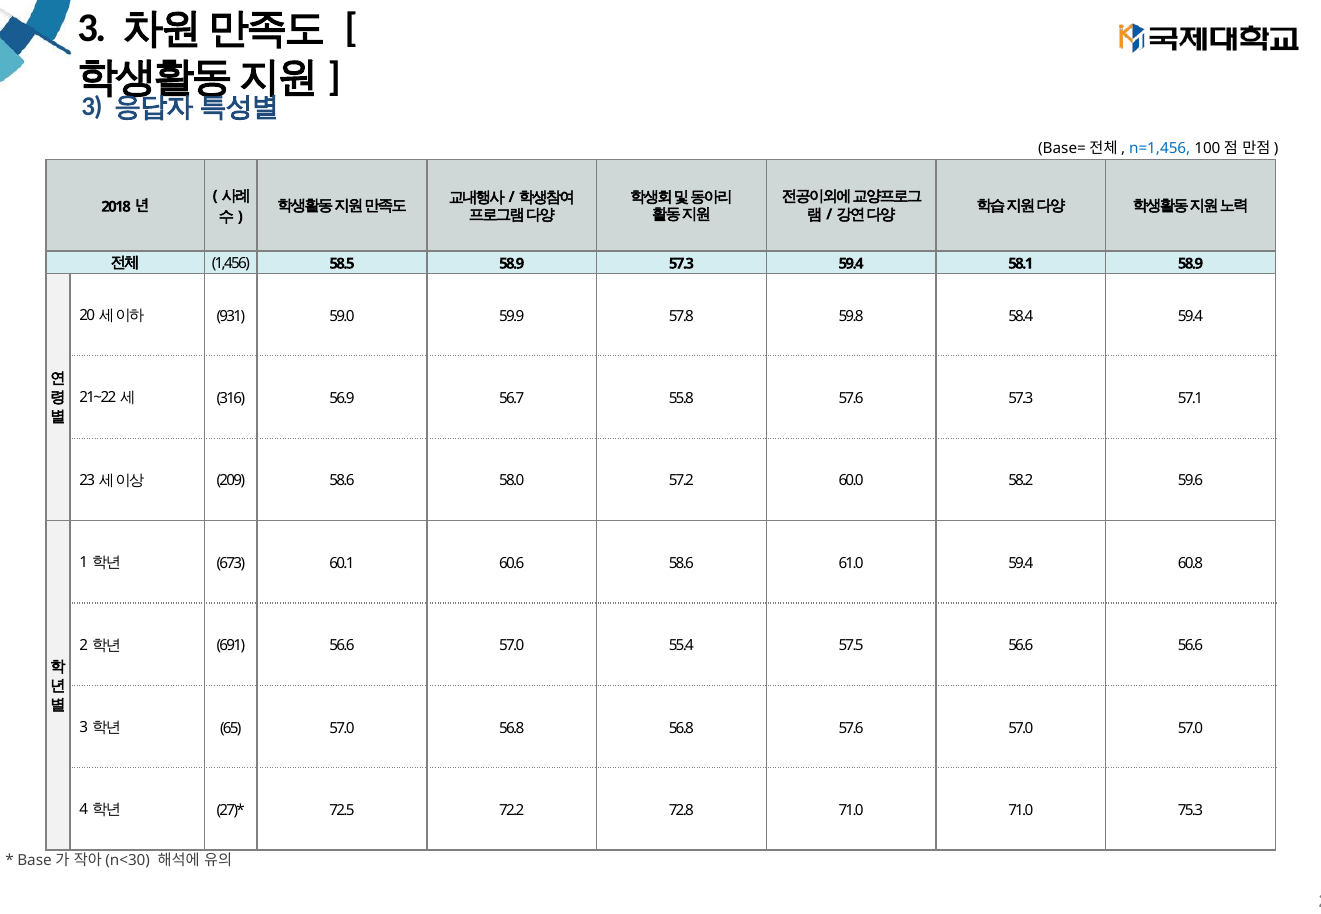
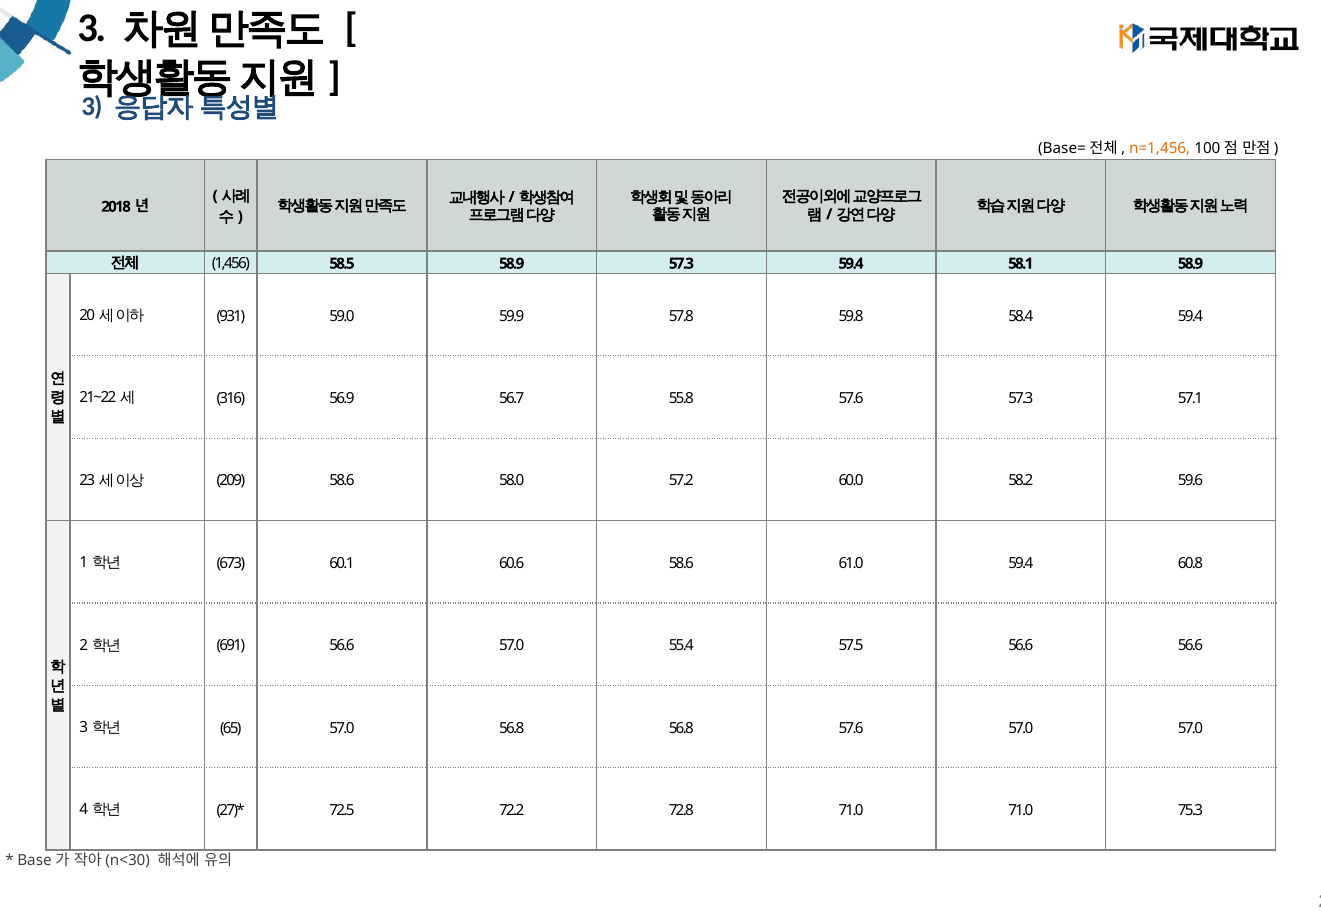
n=1,456 colour: blue -> orange (1160, 149)
